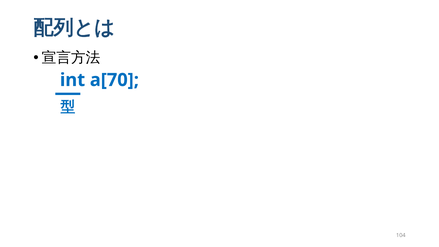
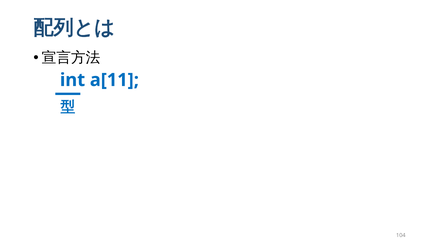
a[70: a[70 -> a[11 (114, 80)
